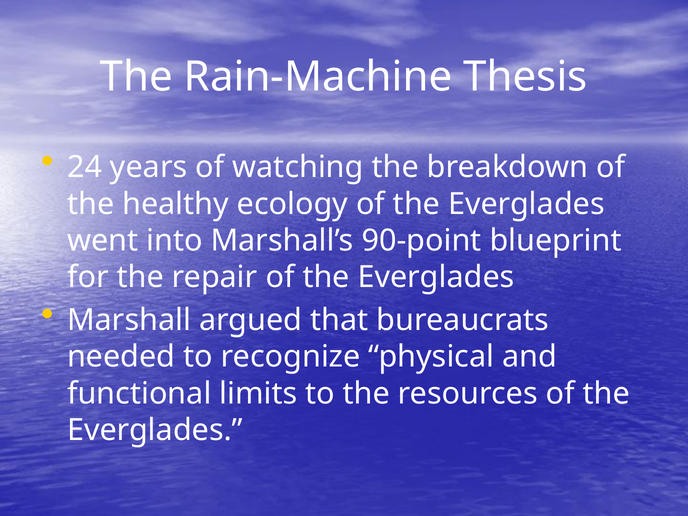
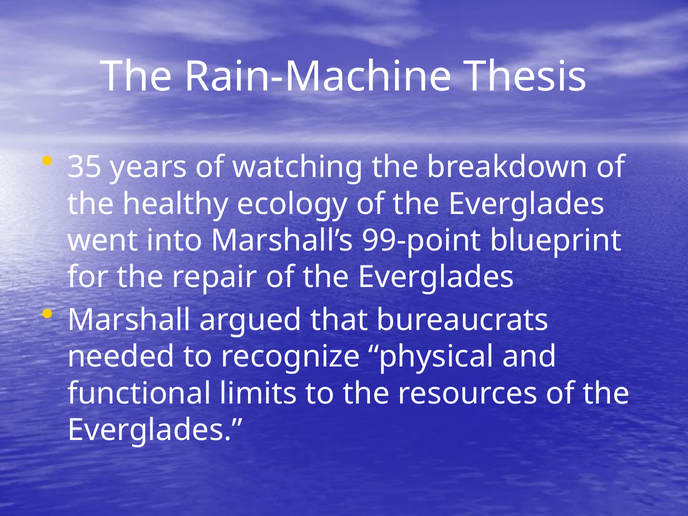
24: 24 -> 35 (85, 167)
90-point: 90-point -> 99-point (422, 241)
